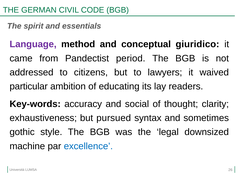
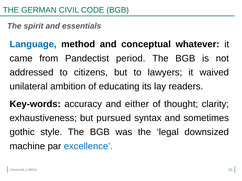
Language colour: purple -> blue (33, 44)
giuridico: giuridico -> whatever (198, 44)
particular: particular -> unilateral (29, 87)
social: social -> either (137, 104)
